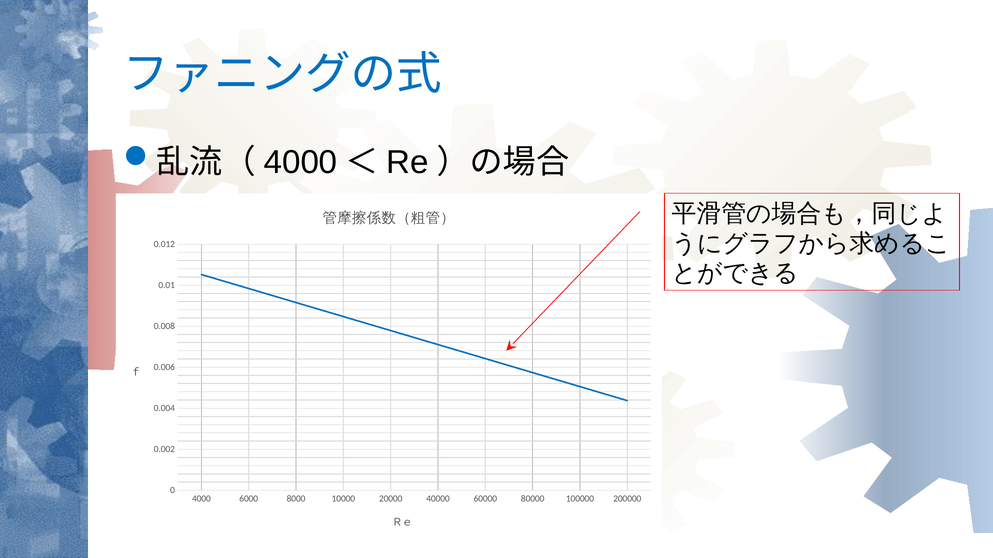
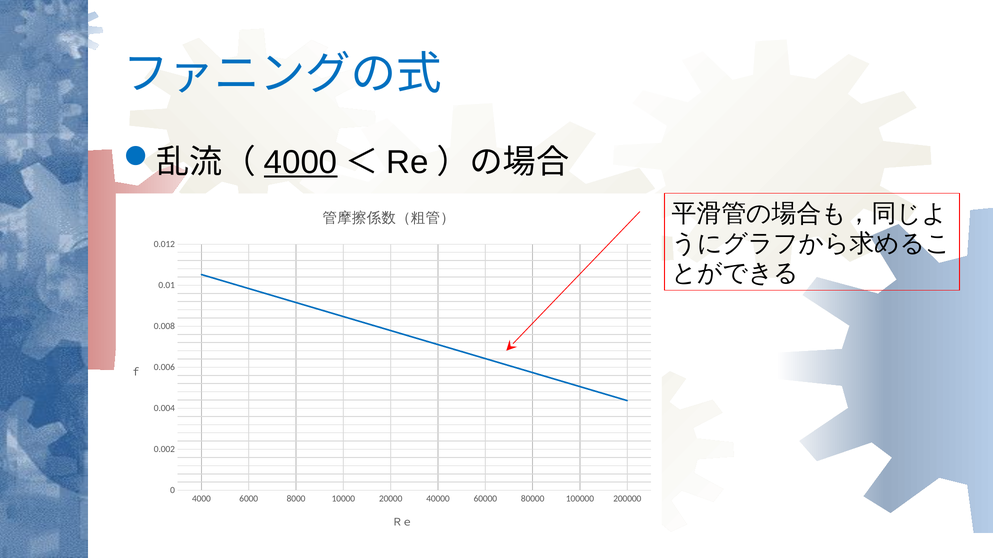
4000 underline: none -> present (301, 162)
